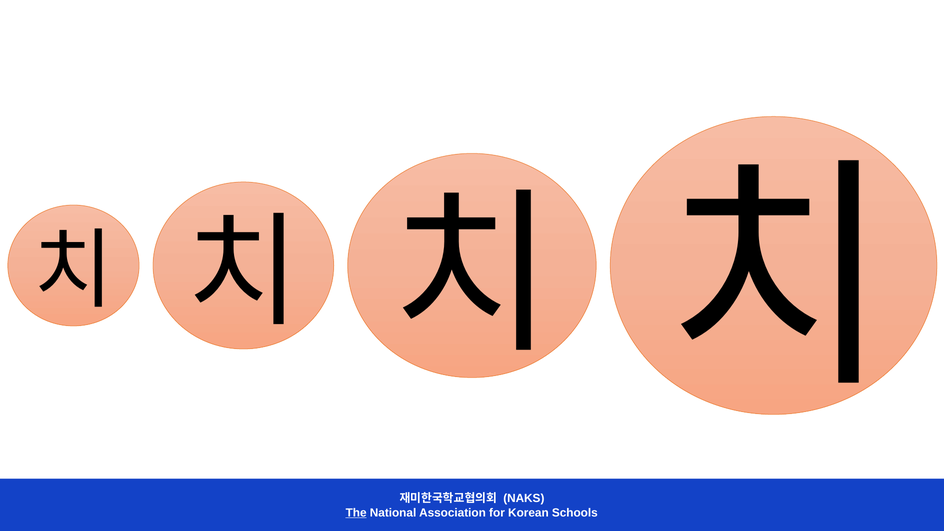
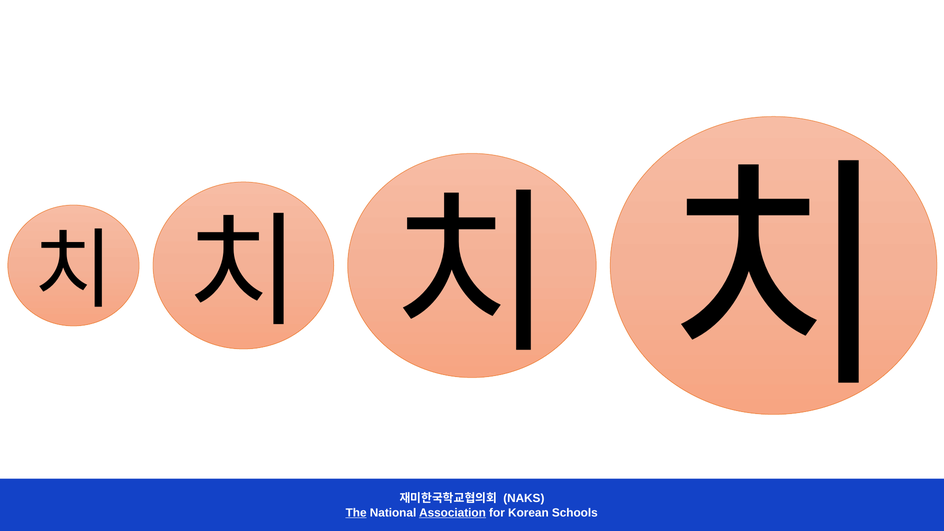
Association underline: none -> present (452, 513)
